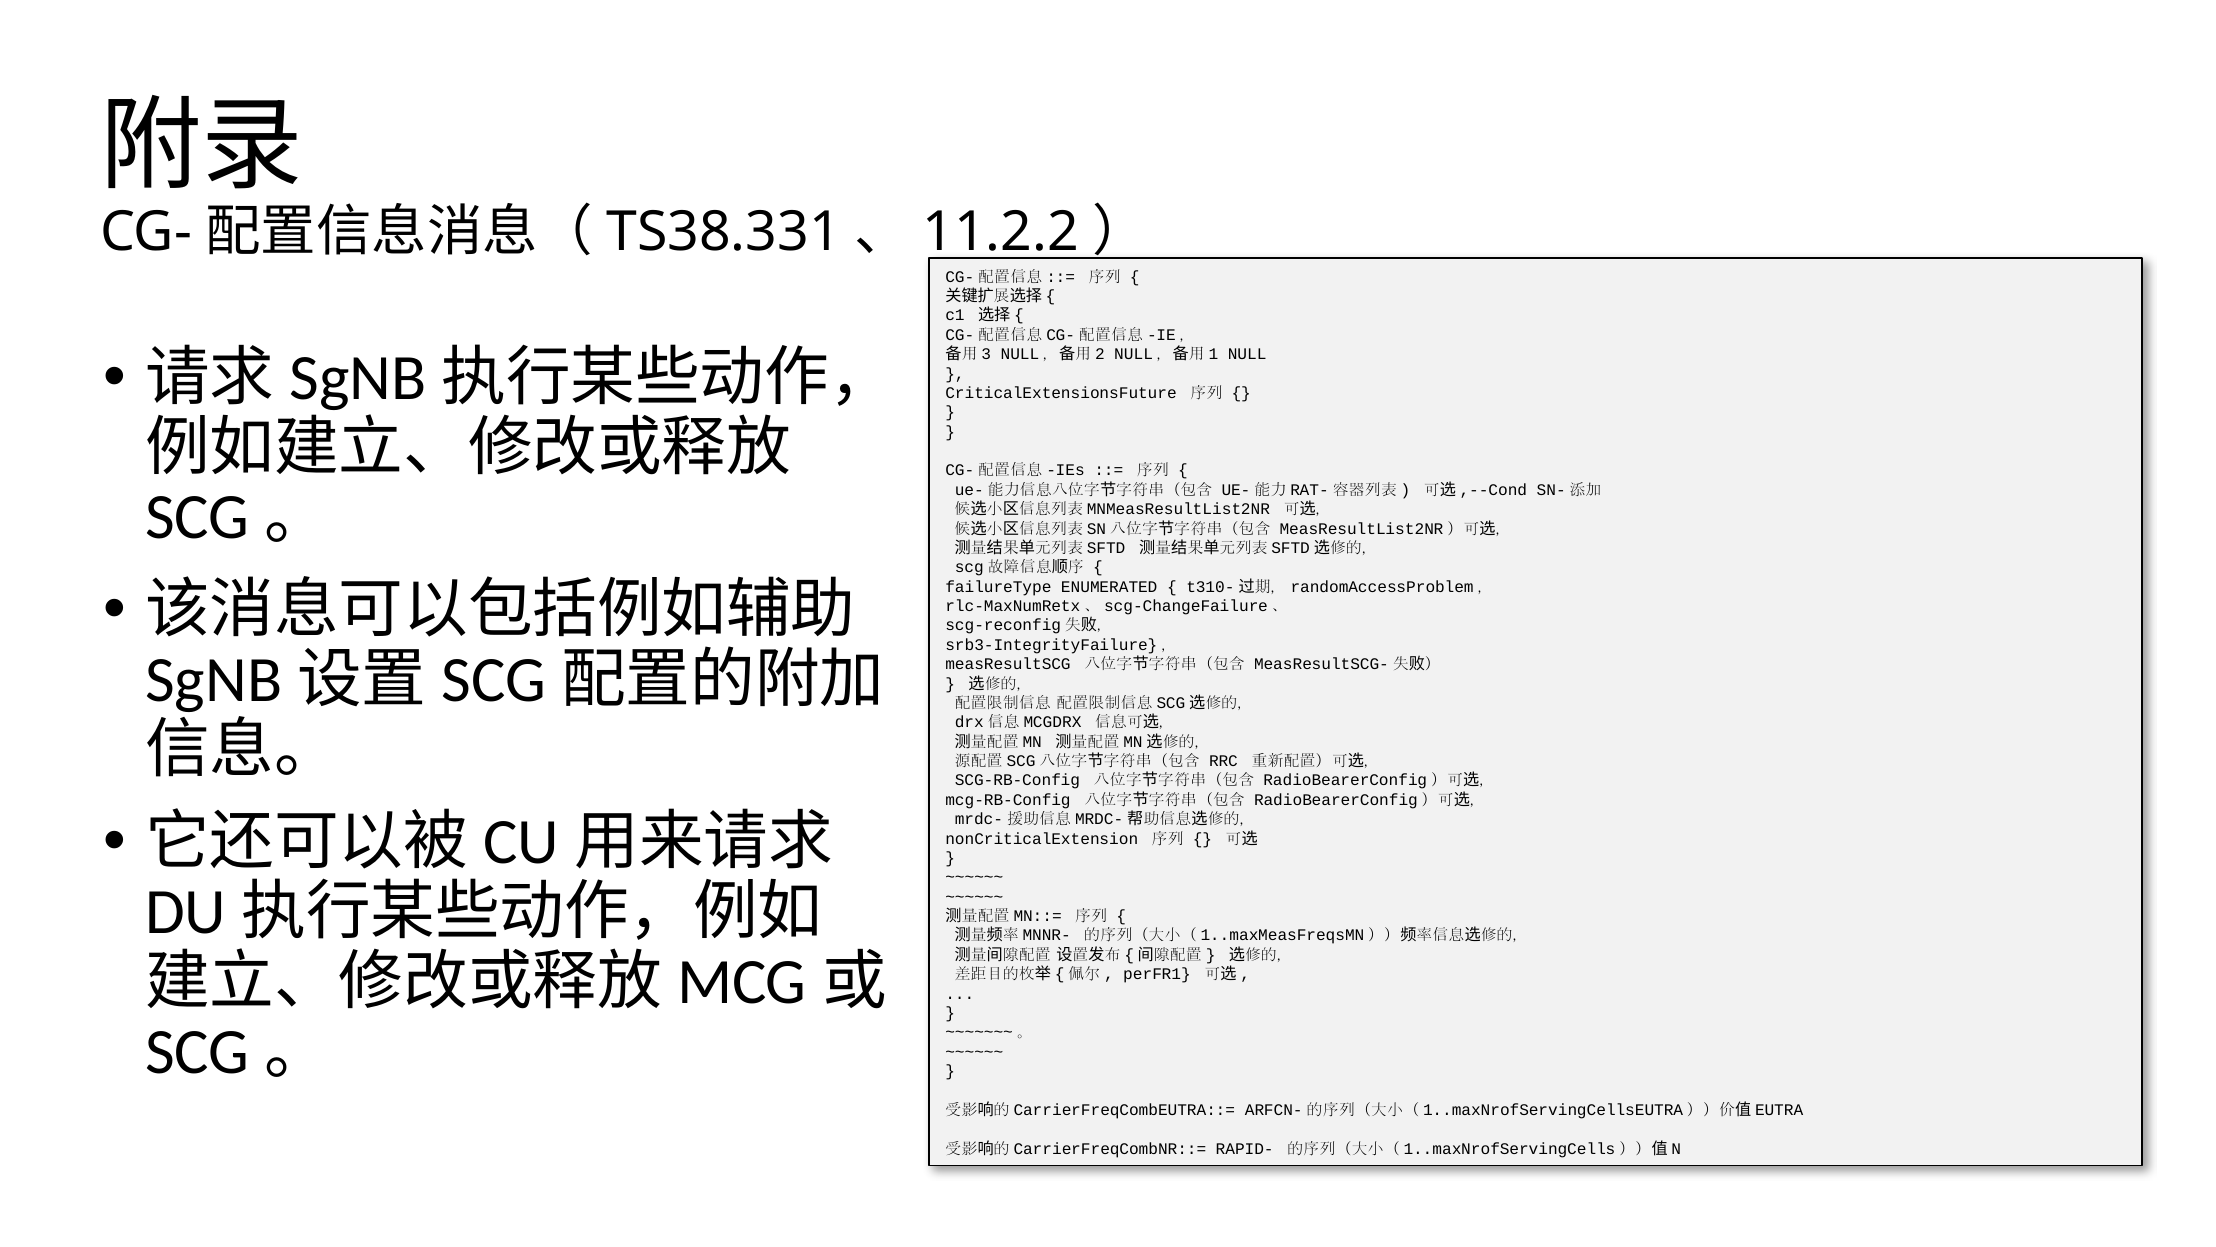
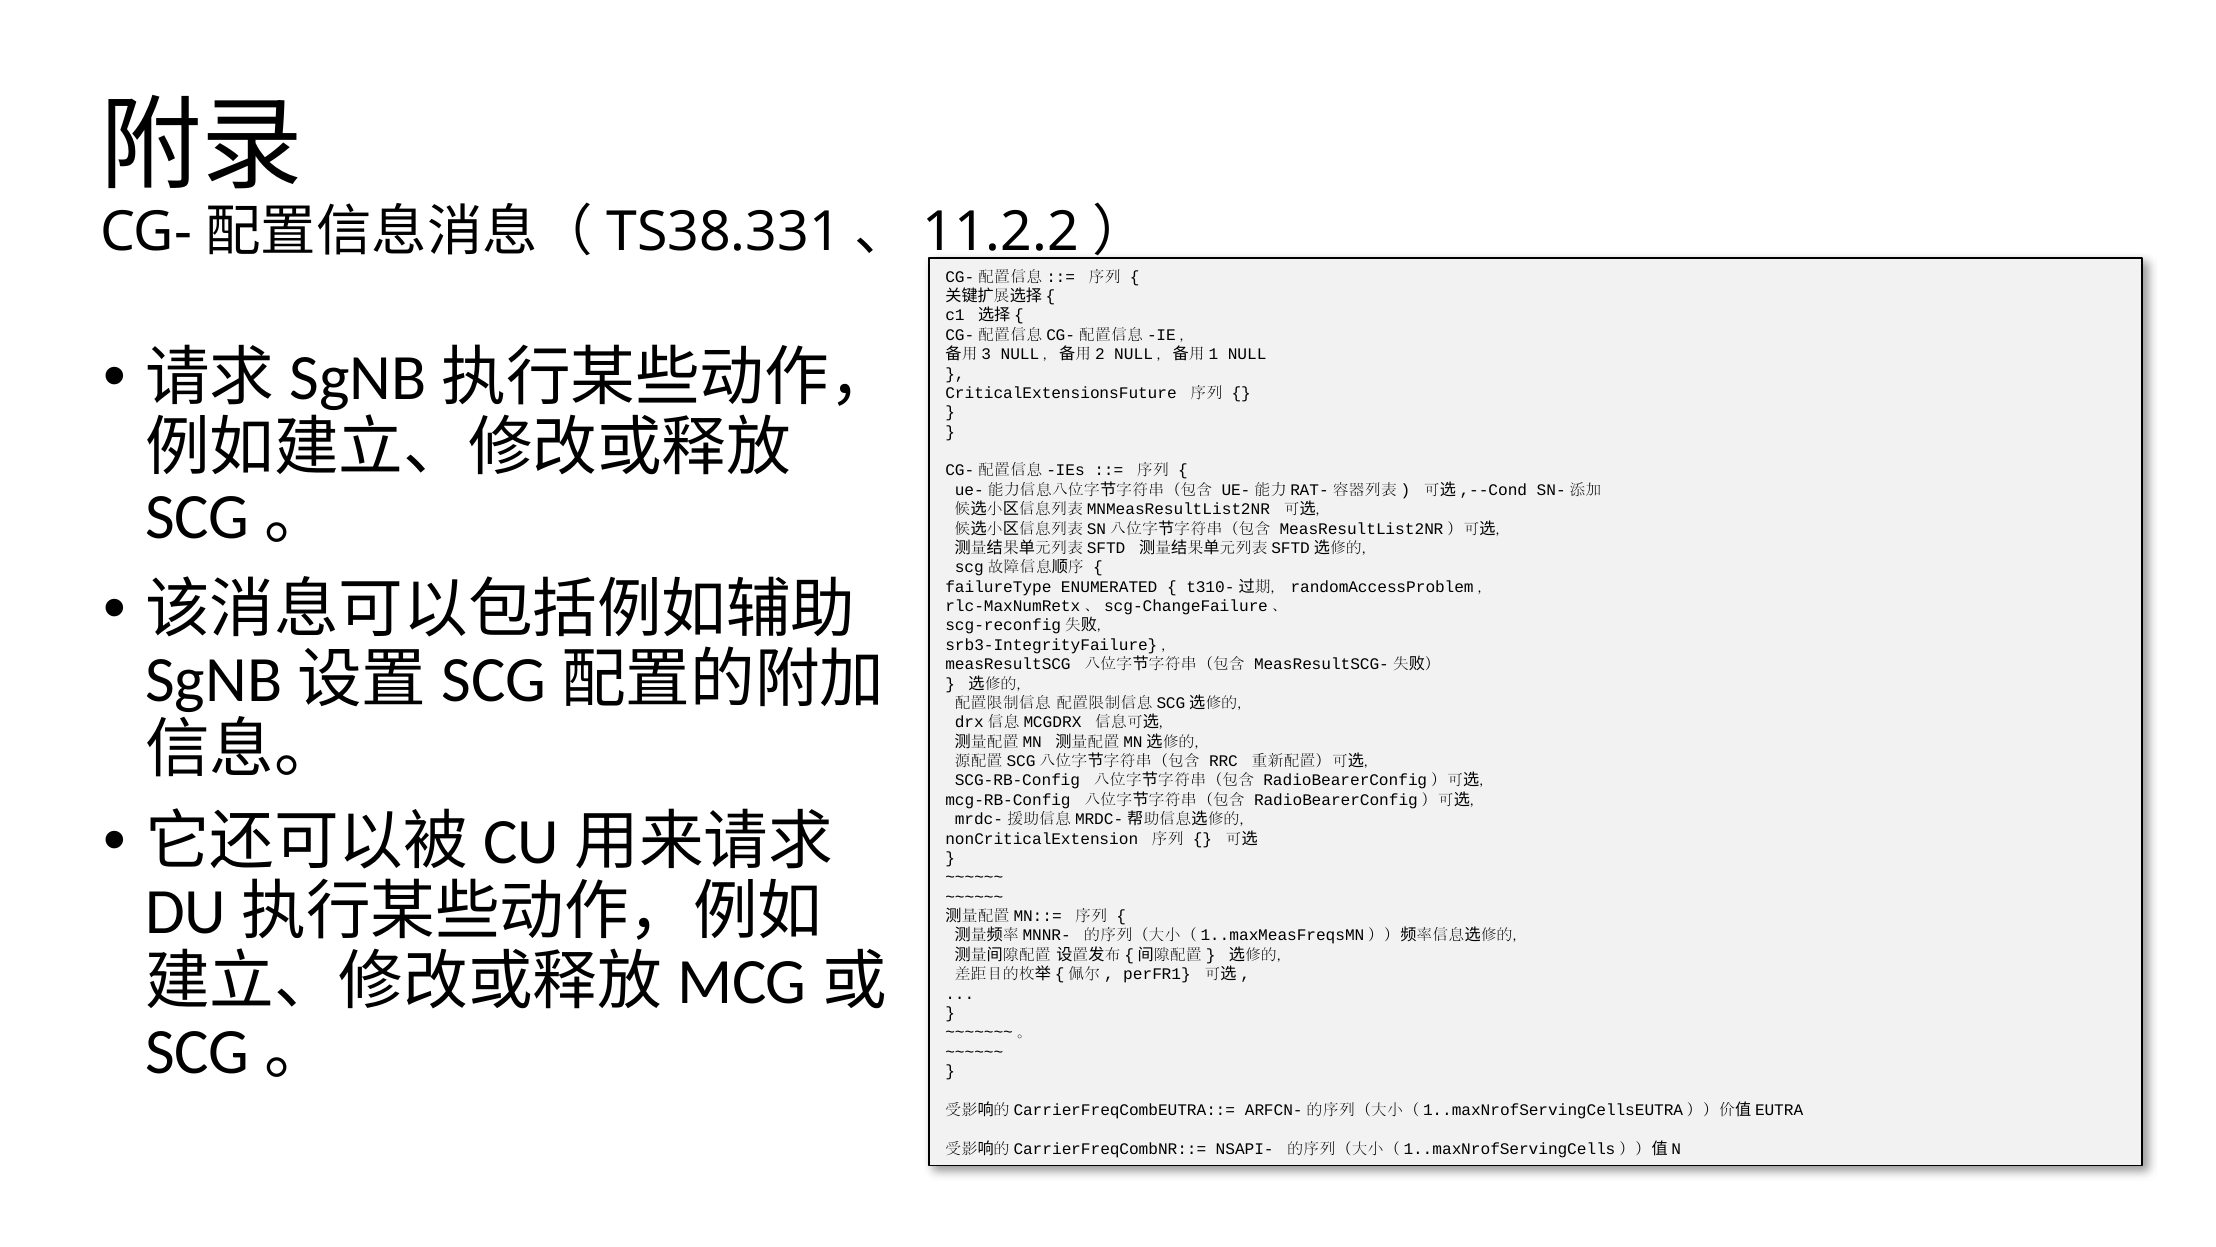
RAPID-: RAPID- -> NSAPI- (1245, 1148)
